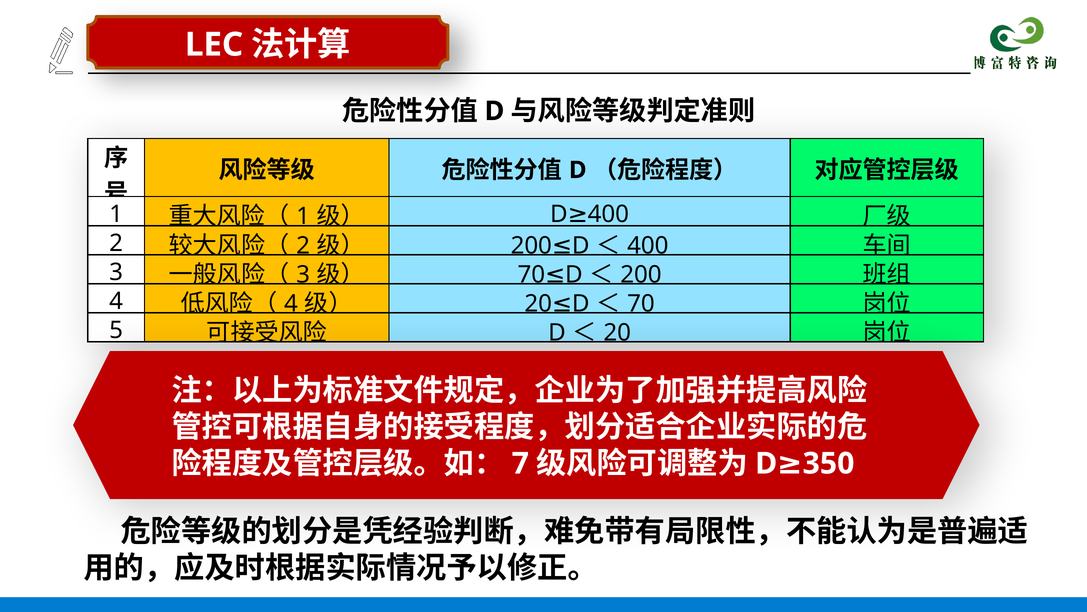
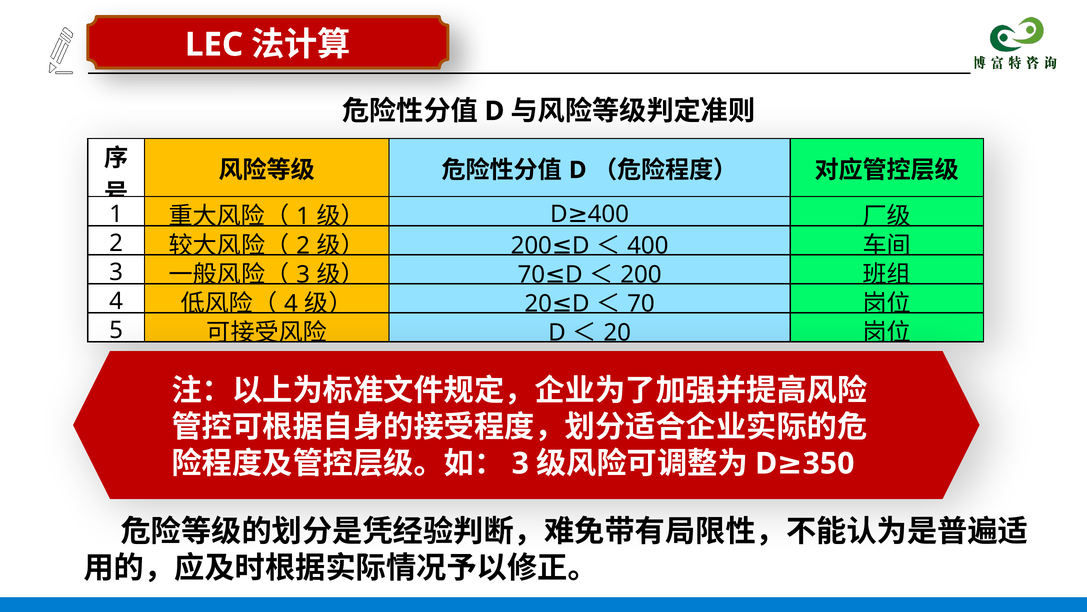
7: 7 -> 3 (520, 463)
